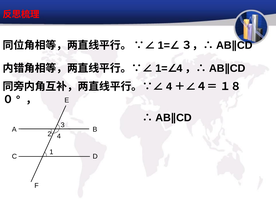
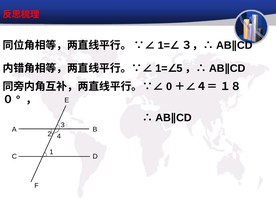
4: 4 -> 5 (179, 68)
4: 4 -> 0 (169, 87)
